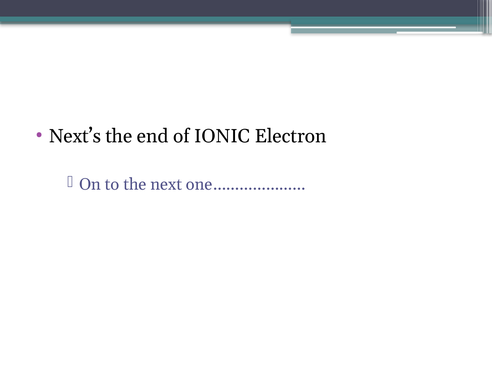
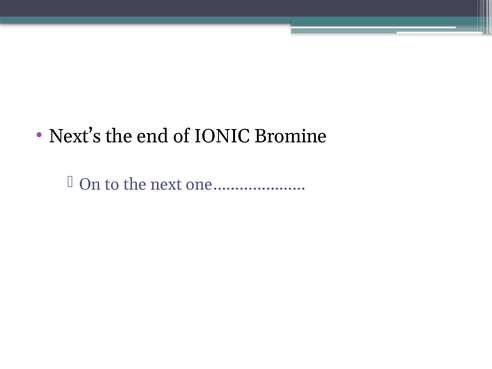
Electron: Electron -> Bromine (291, 136)
